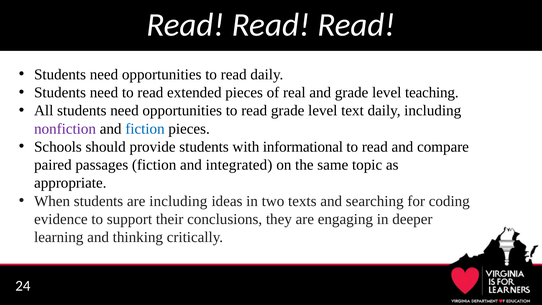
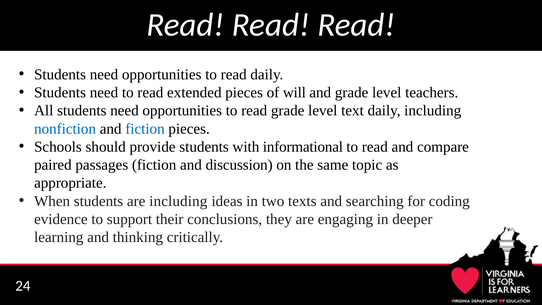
real: real -> will (294, 93)
teaching: teaching -> teachers (432, 93)
nonfiction colour: purple -> blue (65, 129)
integrated: integrated -> discussion (239, 165)
